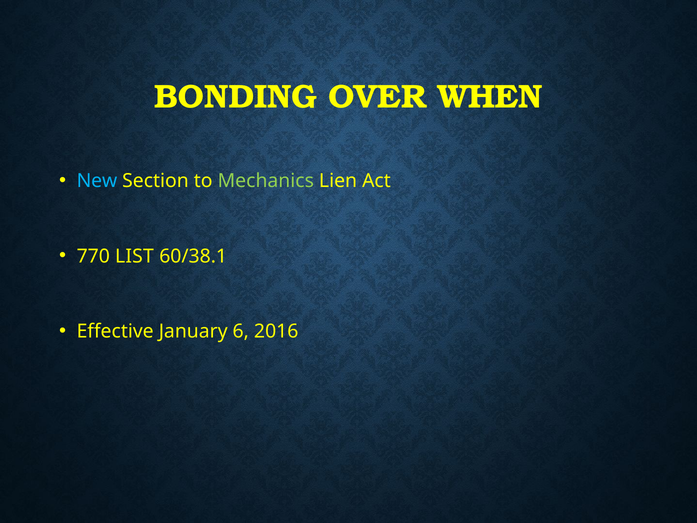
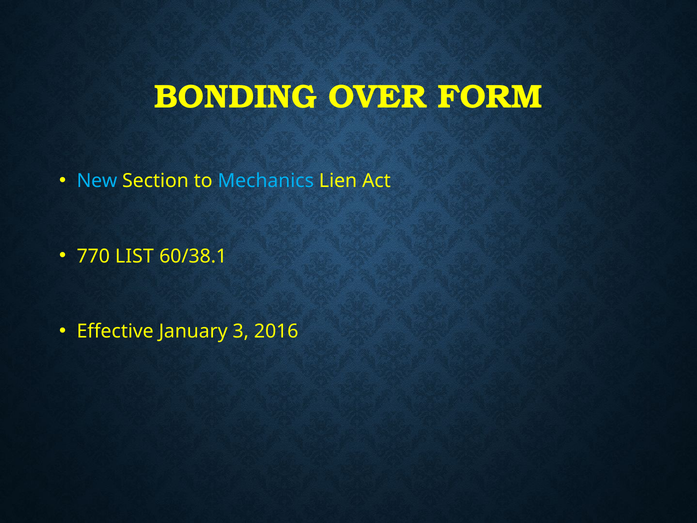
WHEN: WHEN -> FORM (490, 97)
Mechanics colour: light green -> light blue (266, 181)
6: 6 -> 3 (241, 331)
